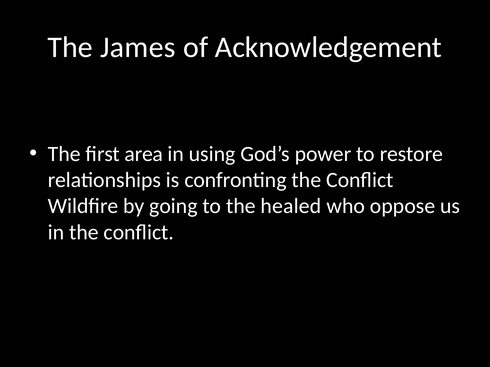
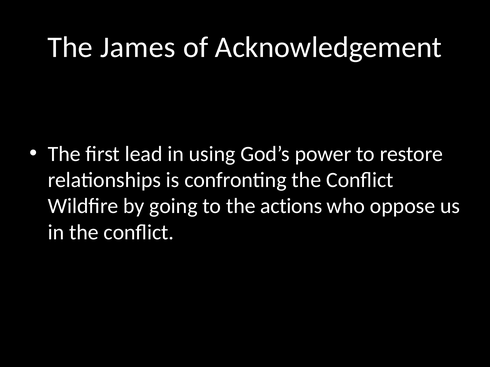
area: area -> lead (144, 154)
healed: healed -> actions (291, 206)
